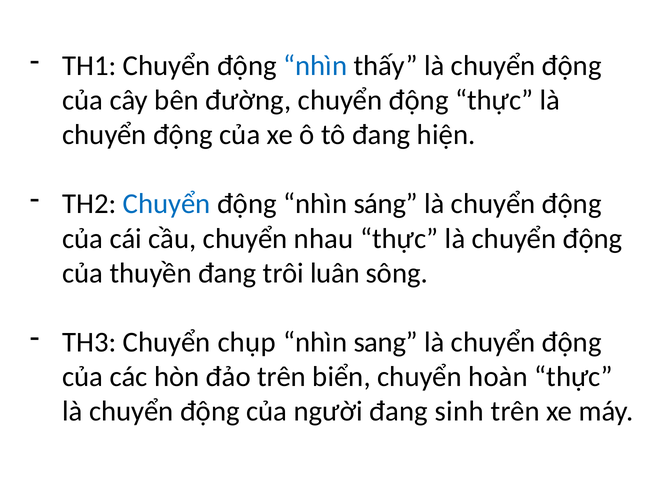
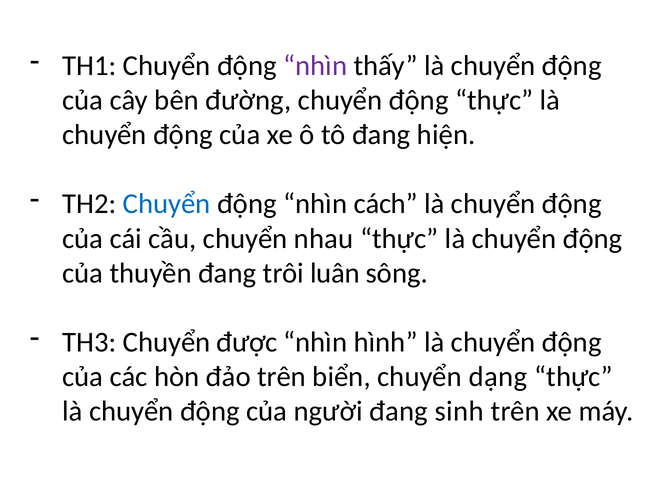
nhìn colour: blue -> purple (315, 66)
sáng: sáng -> cách (386, 204)
chụp: chụp -> được (247, 342)
sang: sang -> hình (386, 342)
hoàn: hoàn -> dạng (498, 376)
